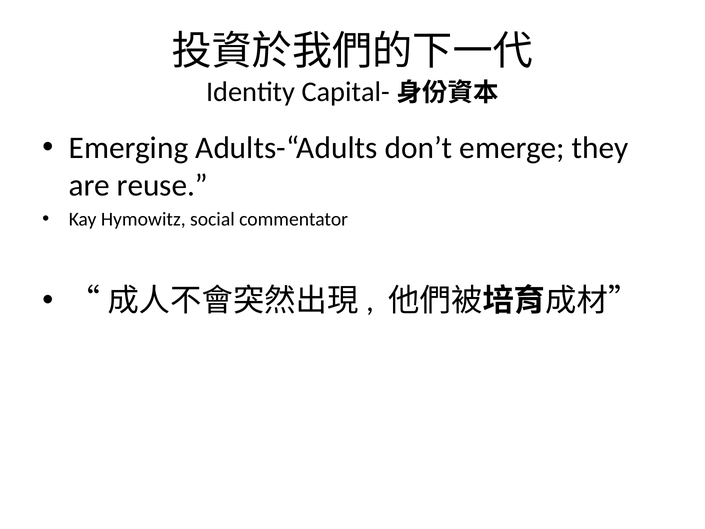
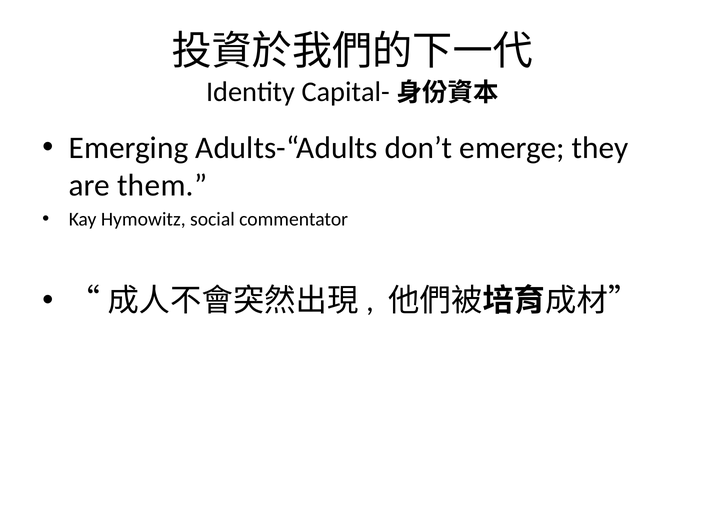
reuse: reuse -> them (162, 186)
